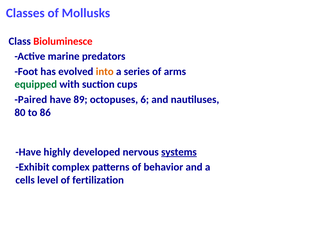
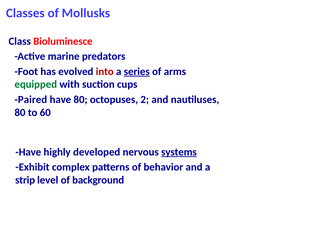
into colour: orange -> red (105, 71)
series underline: none -> present (137, 71)
have 89: 89 -> 80 (80, 100)
6: 6 -> 2 (145, 100)
86: 86 -> 60 (45, 112)
cells: cells -> strip (25, 180)
fertilization: fertilization -> background (98, 180)
